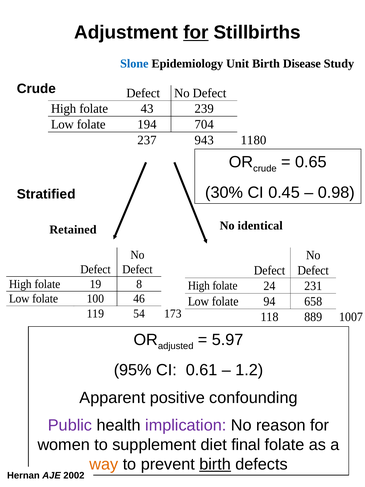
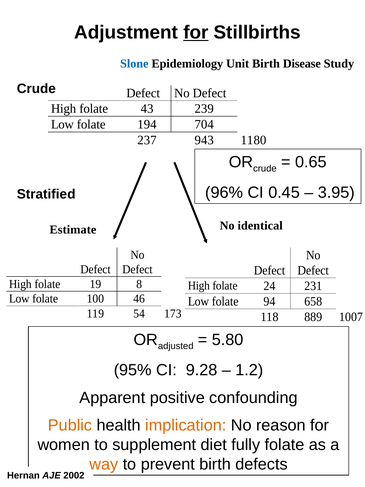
30%: 30% -> 96% (224, 192)
0.98: 0.98 -> 3.95 (336, 192)
Retained: Retained -> Estimate (73, 230)
5.97: 5.97 -> 5.80 (228, 340)
0.61: 0.61 -> 9.28 (202, 370)
Public colour: purple -> orange (70, 425)
implication colour: purple -> orange (186, 425)
final: final -> fully (246, 444)
birth underline: present -> none (215, 464)
